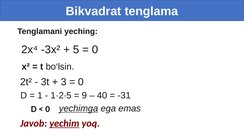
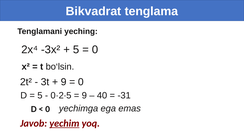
3: 3 -> 9 (64, 82)
1: 1 -> 5 (40, 96)
1·2∙5: 1·2∙5 -> 0·2∙5 (61, 96)
yechimga underline: present -> none (79, 109)
